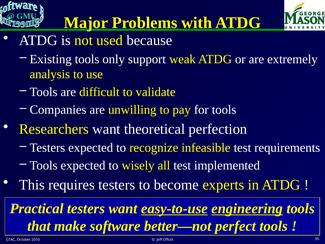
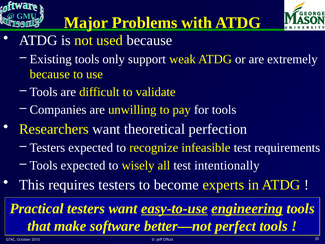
analysis: analysis -> because (50, 74)
implemented: implemented -> intentionally (227, 165)
